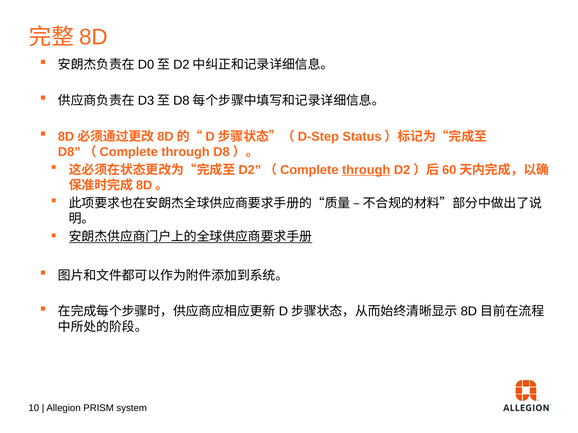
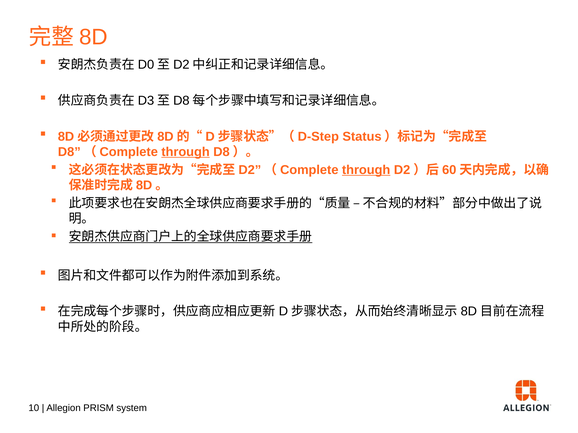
through underline: none -> present (186, 152)
